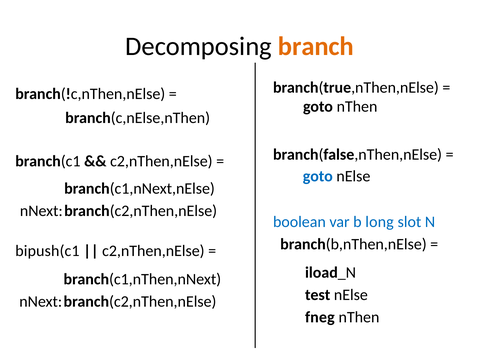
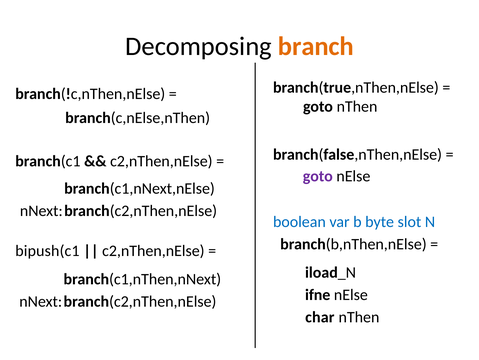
goto colour: blue -> purple (318, 176)
long: long -> byte (380, 221)
test: test -> ifne (318, 294)
fneg: fneg -> char (320, 317)
